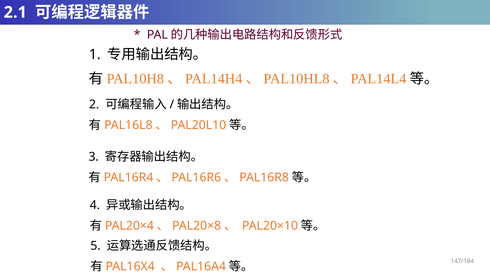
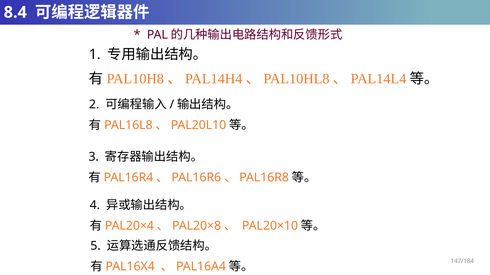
2.1: 2.1 -> 8.4 (15, 12)
